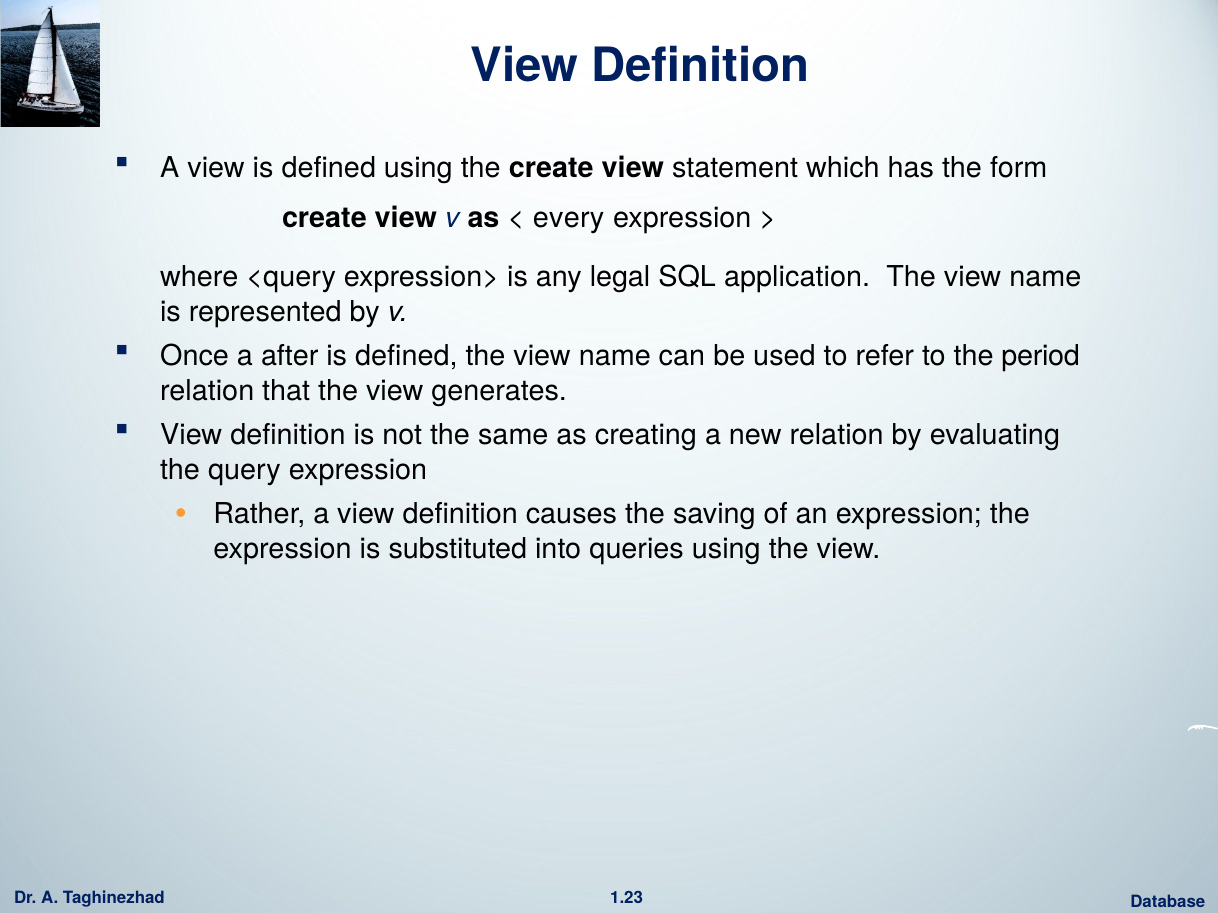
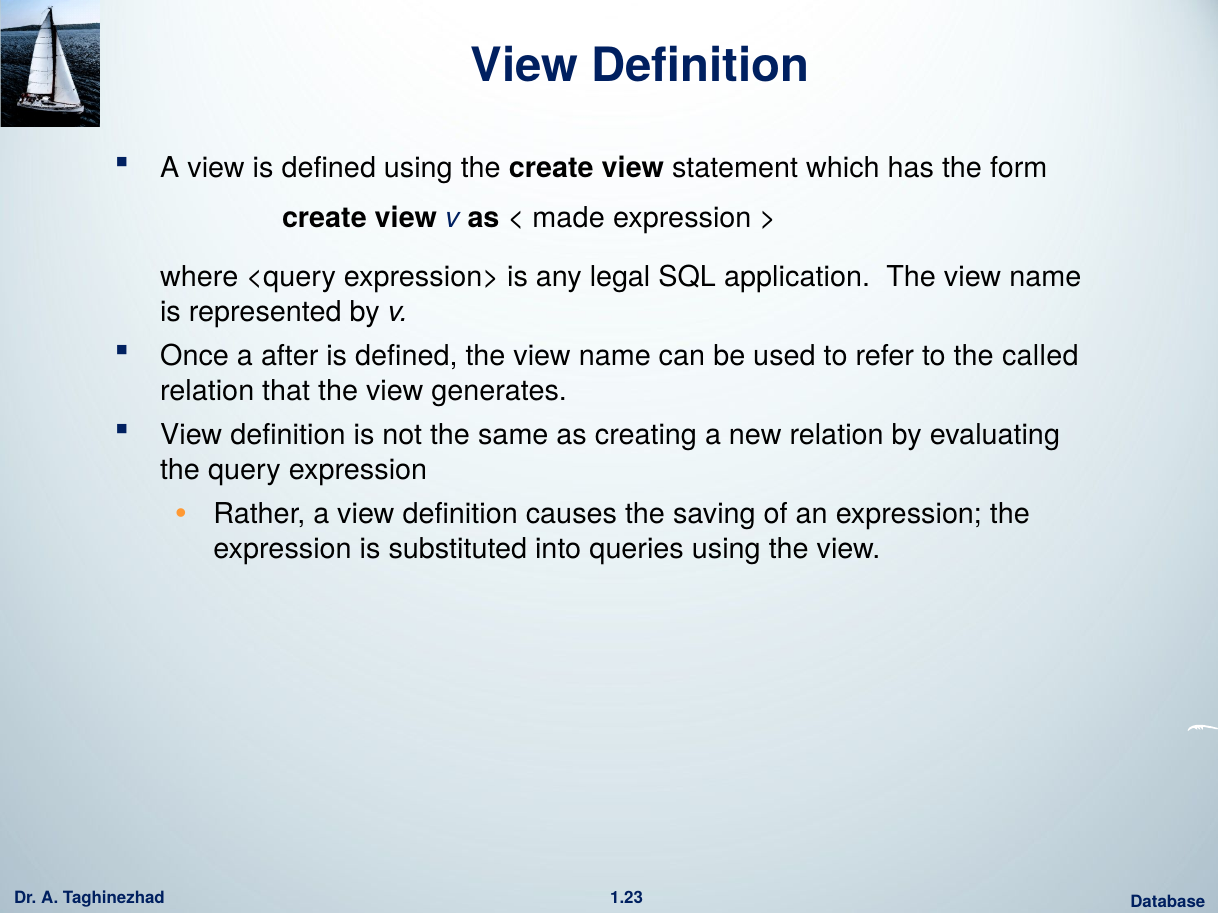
every: every -> made (569, 219)
period: period -> called (1040, 356)
